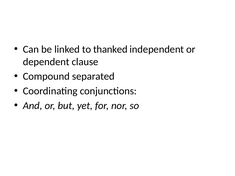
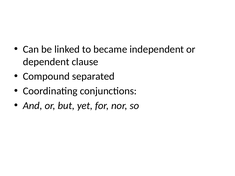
thanked: thanked -> became (110, 49)
